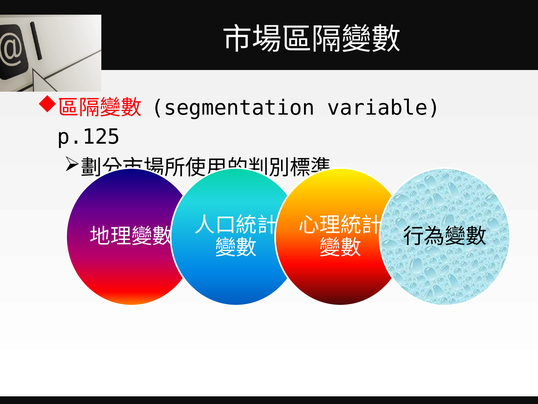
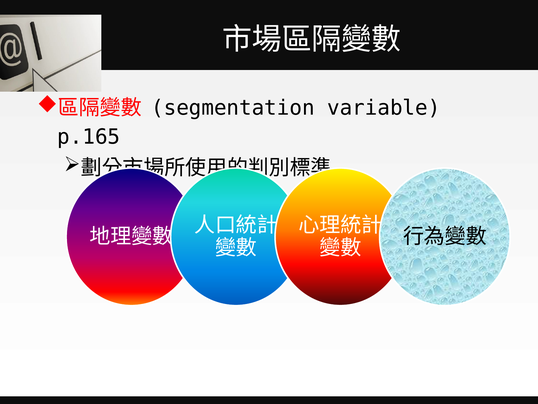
p.125: p.125 -> p.165 (89, 137)
